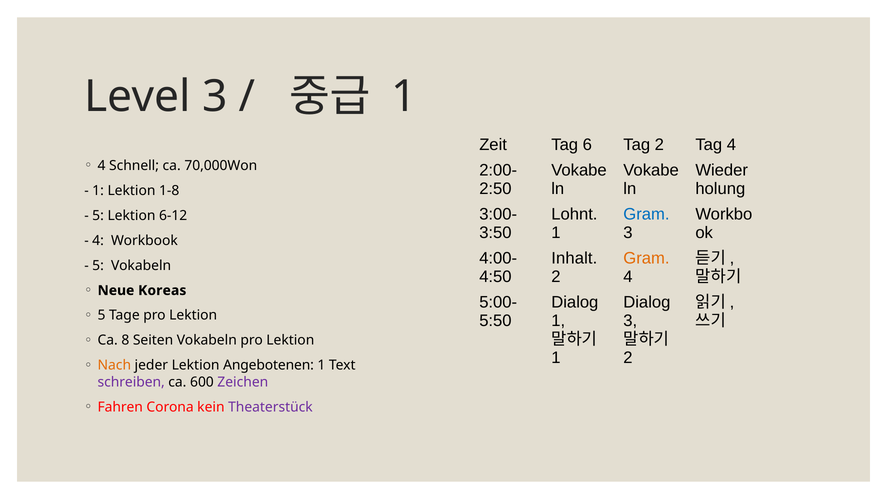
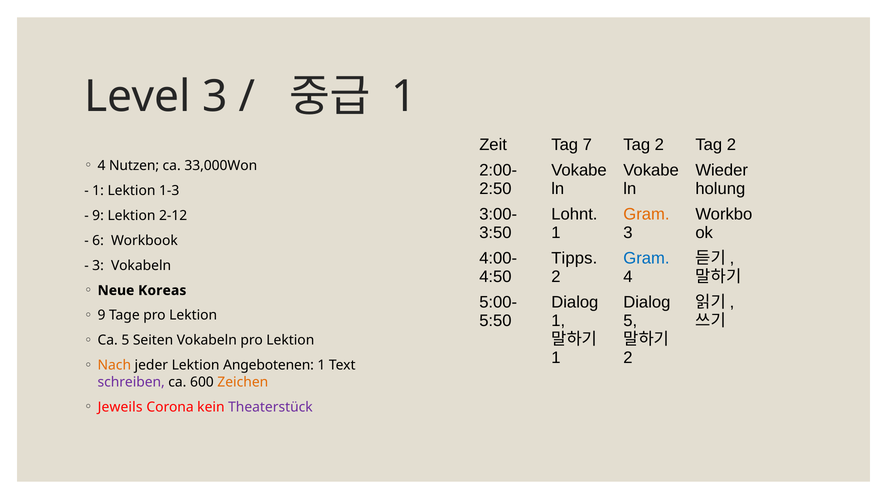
6: 6 -> 7 (587, 145)
2 Tag 4: 4 -> 2 (731, 145)
Schnell: Schnell -> Nutzen (134, 166)
70,000Won: 70,000Won -> 33,000Won (221, 166)
1-8: 1-8 -> 1-3 (169, 191)
Gram colour: blue -> orange (646, 214)
5: 5 -> 9 (98, 216)
6-12: 6-12 -> 2-12 (173, 216)
4: 4 -> 6 (98, 240)
Inhalt: Inhalt -> Tipps (574, 258)
Gram colour: orange -> blue (646, 258)
5: 5 -> 3 (98, 265)
5: 5 -> 9 (102, 315)
3: 3 -> 5 (630, 321)
Ca 8: 8 -> 5 (125, 340)
Zeichen colour: purple -> orange (243, 382)
Fahren: Fahren -> Jeweils (120, 407)
